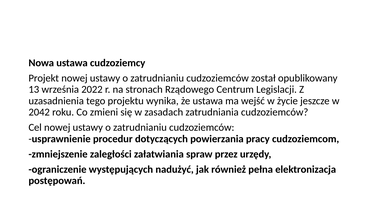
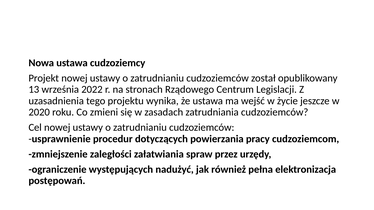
2042: 2042 -> 2020 (39, 112)
